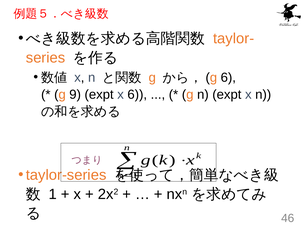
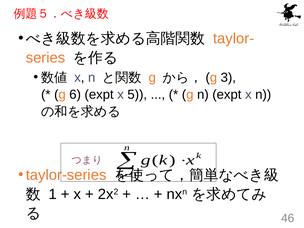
g 6: 6 -> 3 (228, 77)
9: 9 -> 6 (75, 94)
x 6: 6 -> 5 (137, 94)
